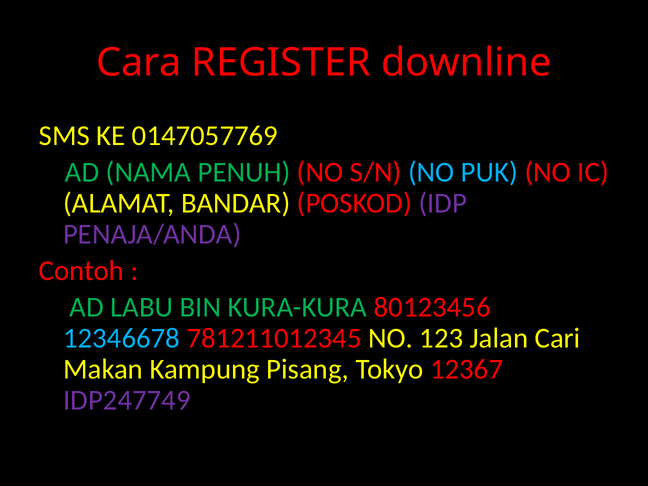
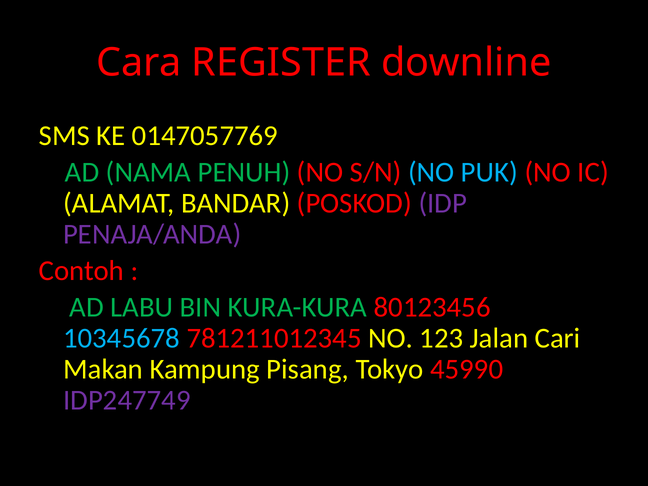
12346678: 12346678 -> 10345678 (122, 338)
12367: 12367 -> 45990 (467, 369)
